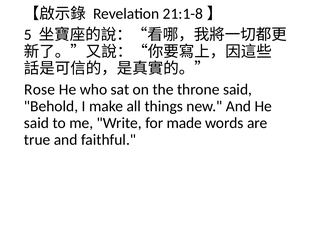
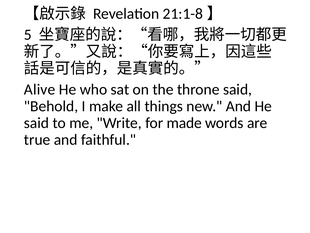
Rose: Rose -> Alive (40, 89)
